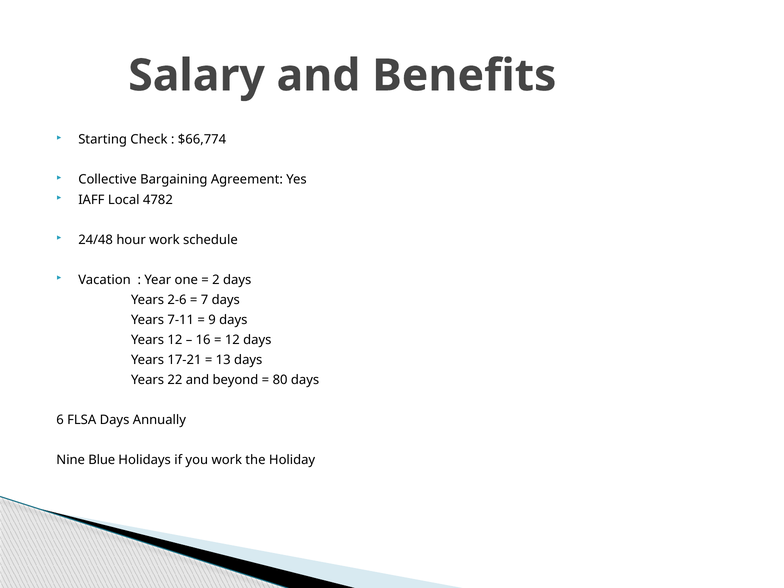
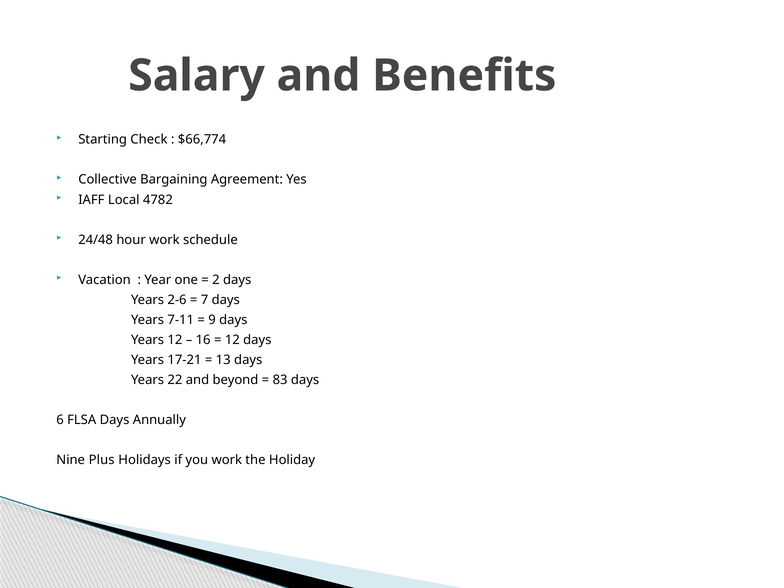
80: 80 -> 83 (280, 380)
Blue: Blue -> Plus (102, 460)
